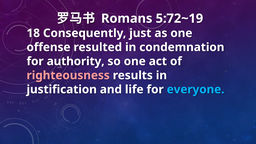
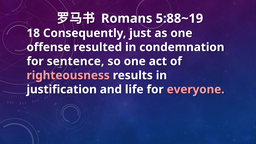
5:72~19: 5:72~19 -> 5:88~19 (179, 18)
authority: authority -> sentence (76, 61)
everyone colour: light blue -> pink (196, 89)
